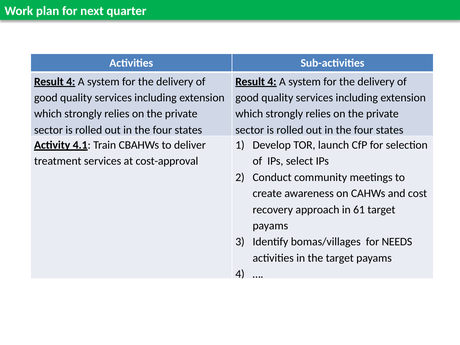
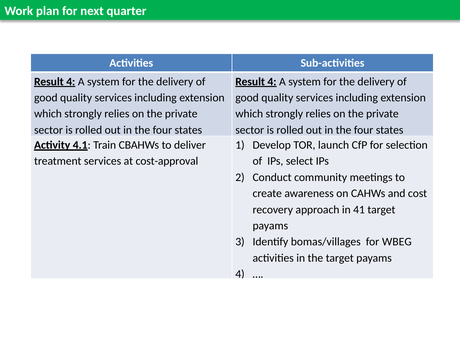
61: 61 -> 41 (359, 210)
NEEDS: NEEDS -> WBEG (397, 242)
